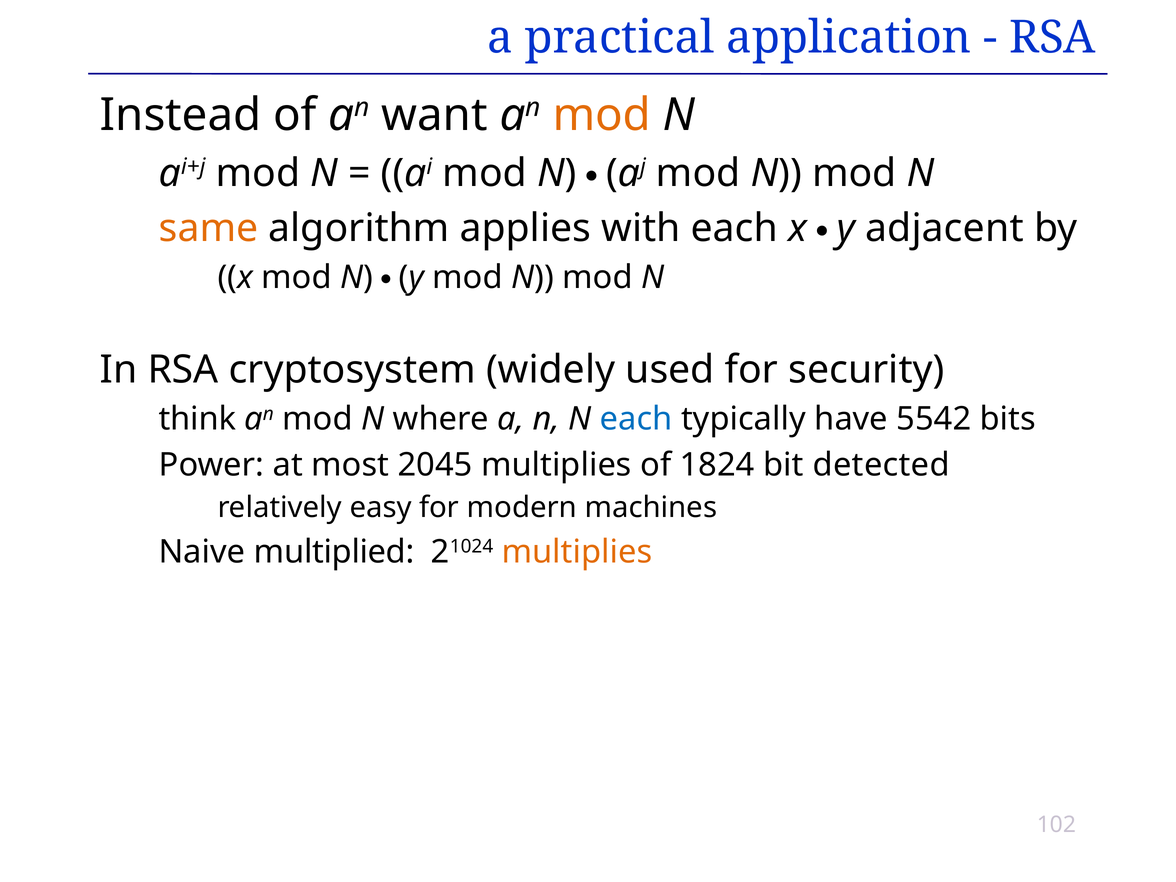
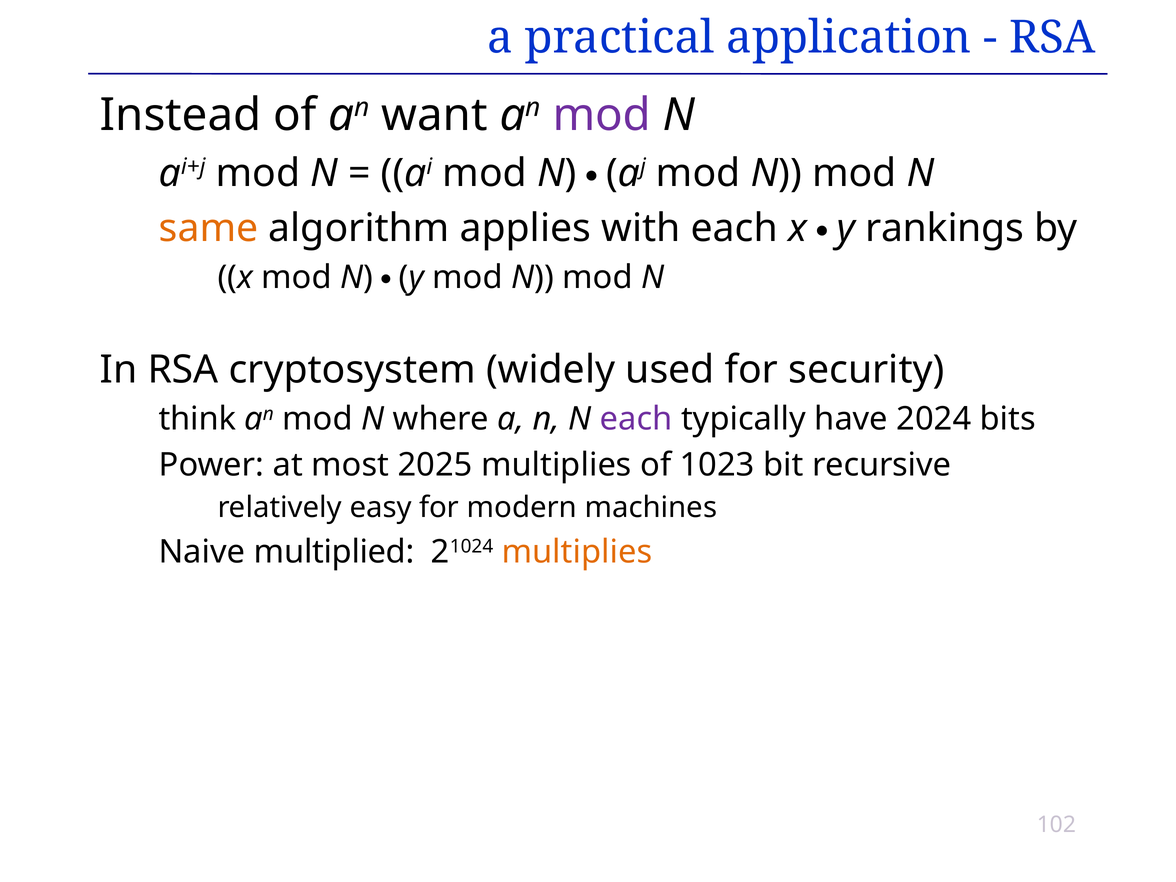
mod colour: orange -> purple (602, 115)
adjacent: adjacent -> rankings (945, 228)
each colour: blue -> purple (636, 419)
5542: 5542 -> 2024 (934, 419)
2045: 2045 -> 2025 (435, 465)
1824: 1824 -> 1023 (717, 465)
detected: detected -> recursive (882, 465)
